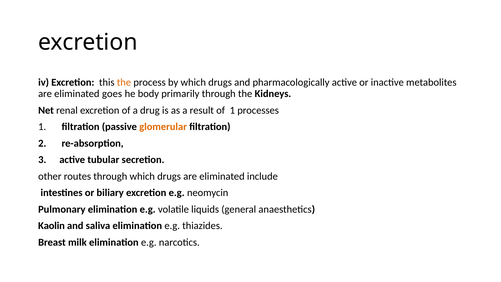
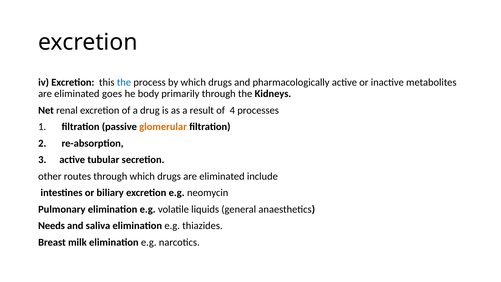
the colour: orange -> blue (124, 82)
of 1: 1 -> 4 (232, 110)
Kaolin: Kaolin -> Needs (51, 226)
